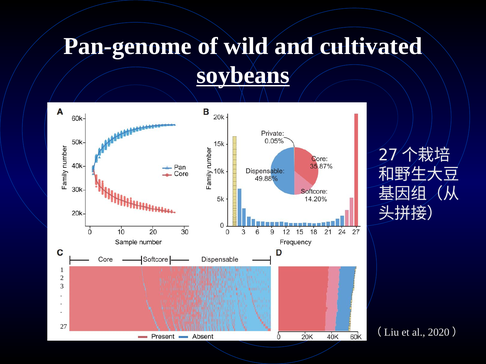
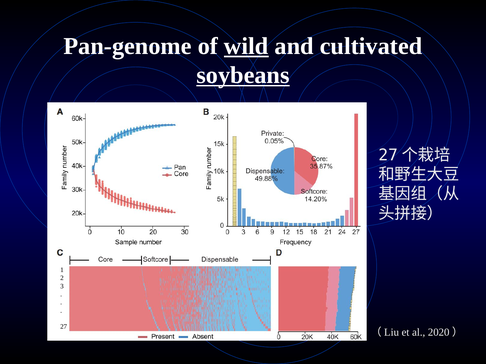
wild underline: none -> present (246, 46)
